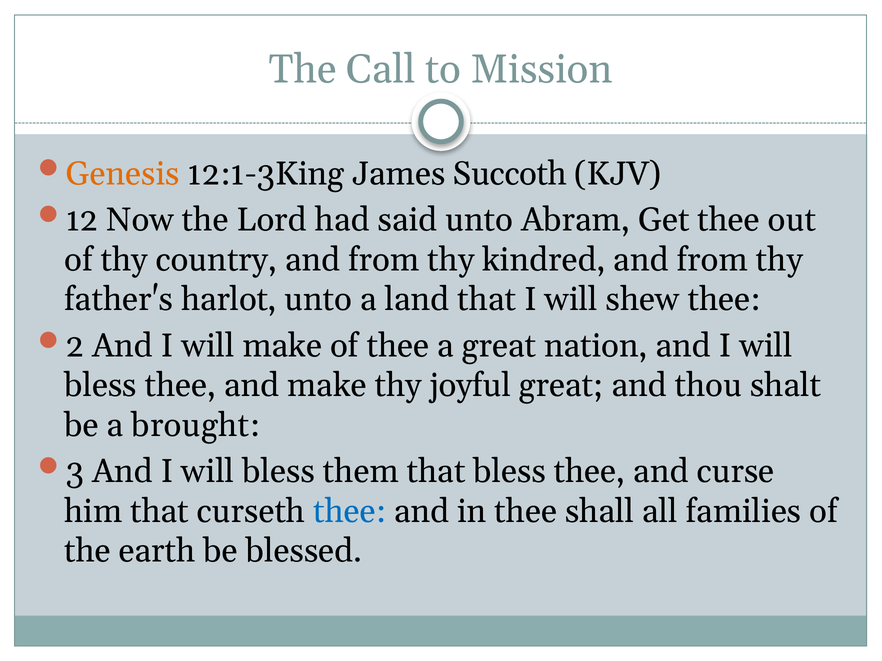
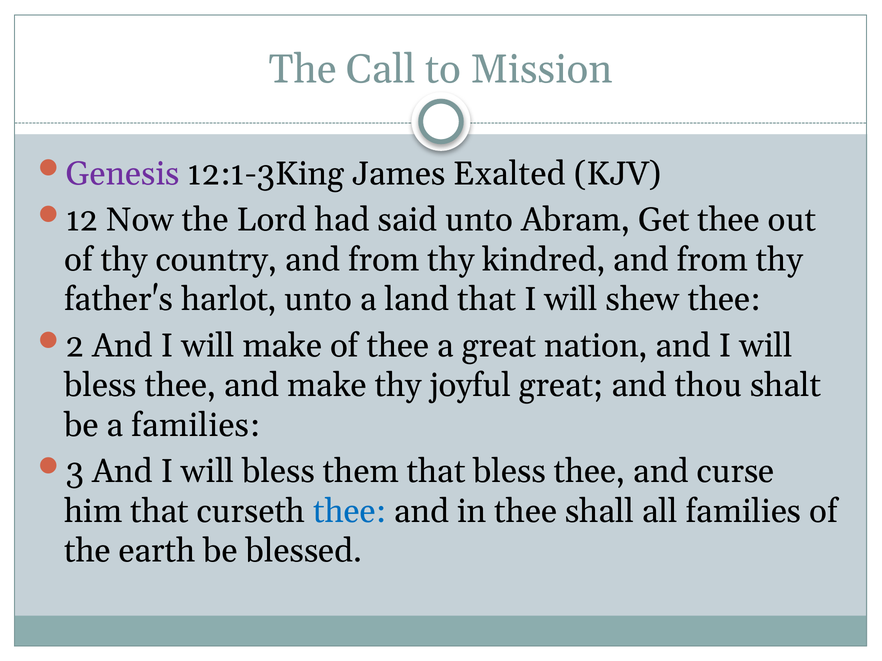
Genesis colour: orange -> purple (123, 174)
Succoth: Succoth -> Exalted (510, 174)
a brought: brought -> families (196, 425)
